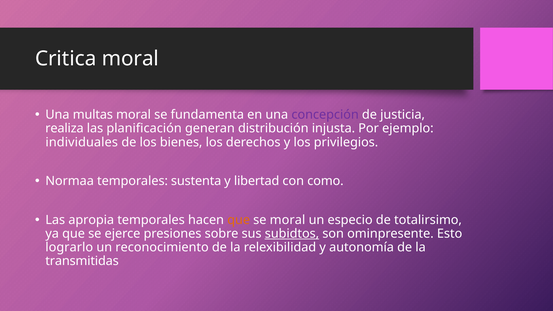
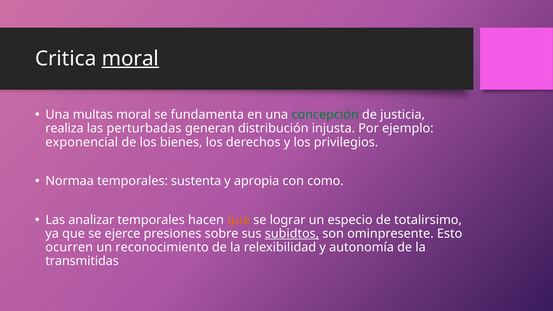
moral underline: none -> present (130, 59)
concepción colour: purple -> green (325, 115)
planificación: planificación -> perturbadas (144, 129)
individuales: individuales -> exponencial (82, 142)
libertad: libertad -> apropia (257, 181)
apropia: apropia -> analizar (91, 220)
se moral: moral -> lograr (288, 220)
lograrlo: lograrlo -> ocurren (69, 247)
